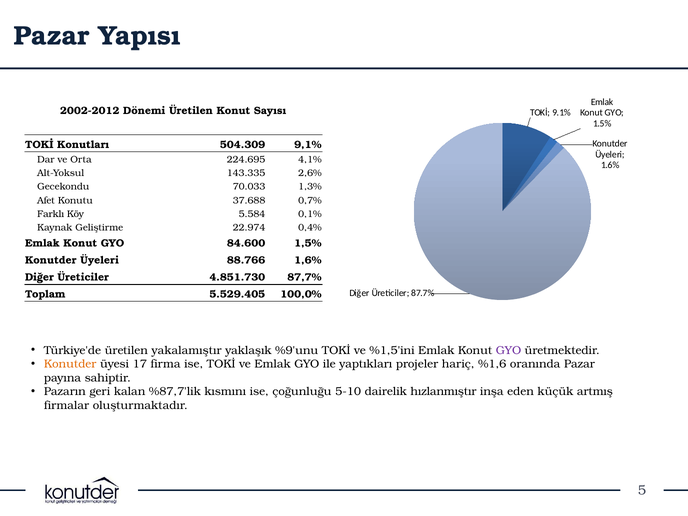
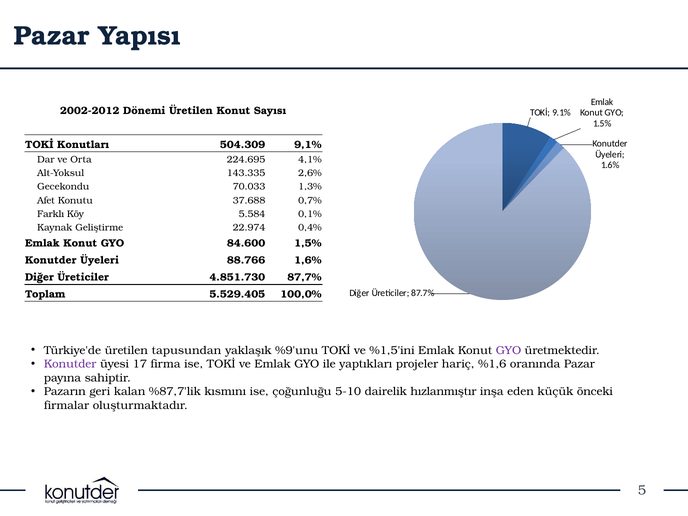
yakalamıştır: yakalamıştır -> tapusundan (187, 350)
Konutder colour: orange -> purple (70, 364)
artmış: artmış -> önceki (595, 392)
